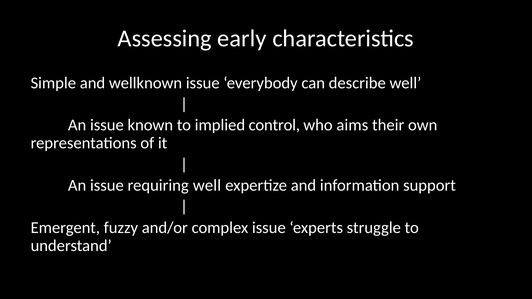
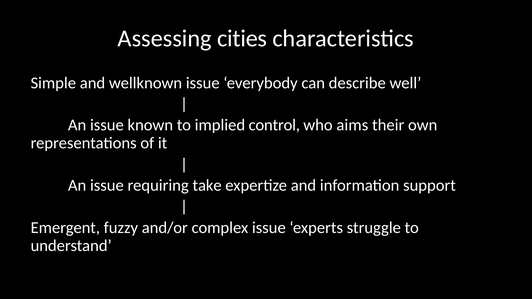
early: early -> cities (242, 39)
requiring well: well -> take (207, 185)
